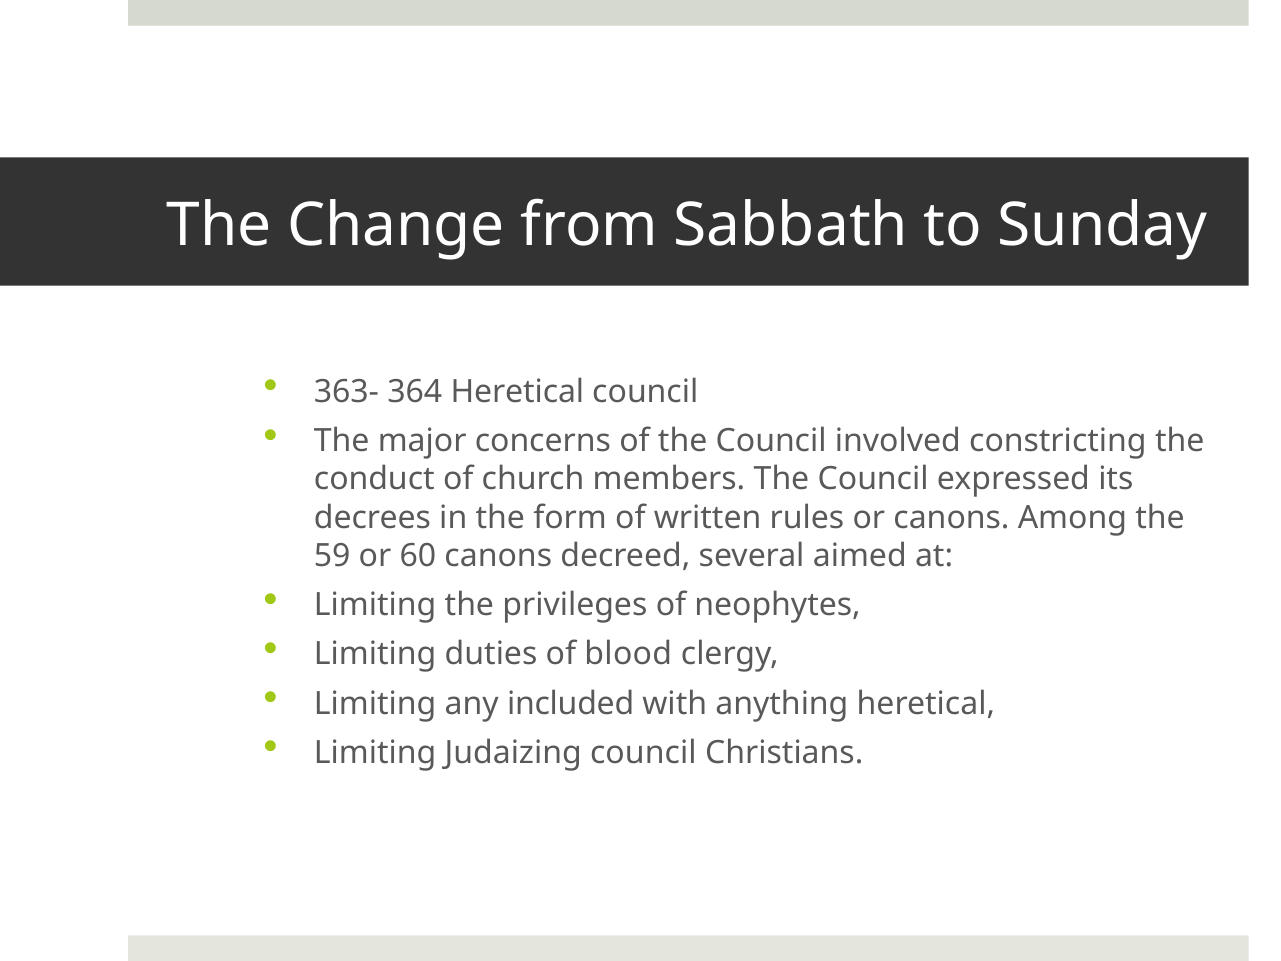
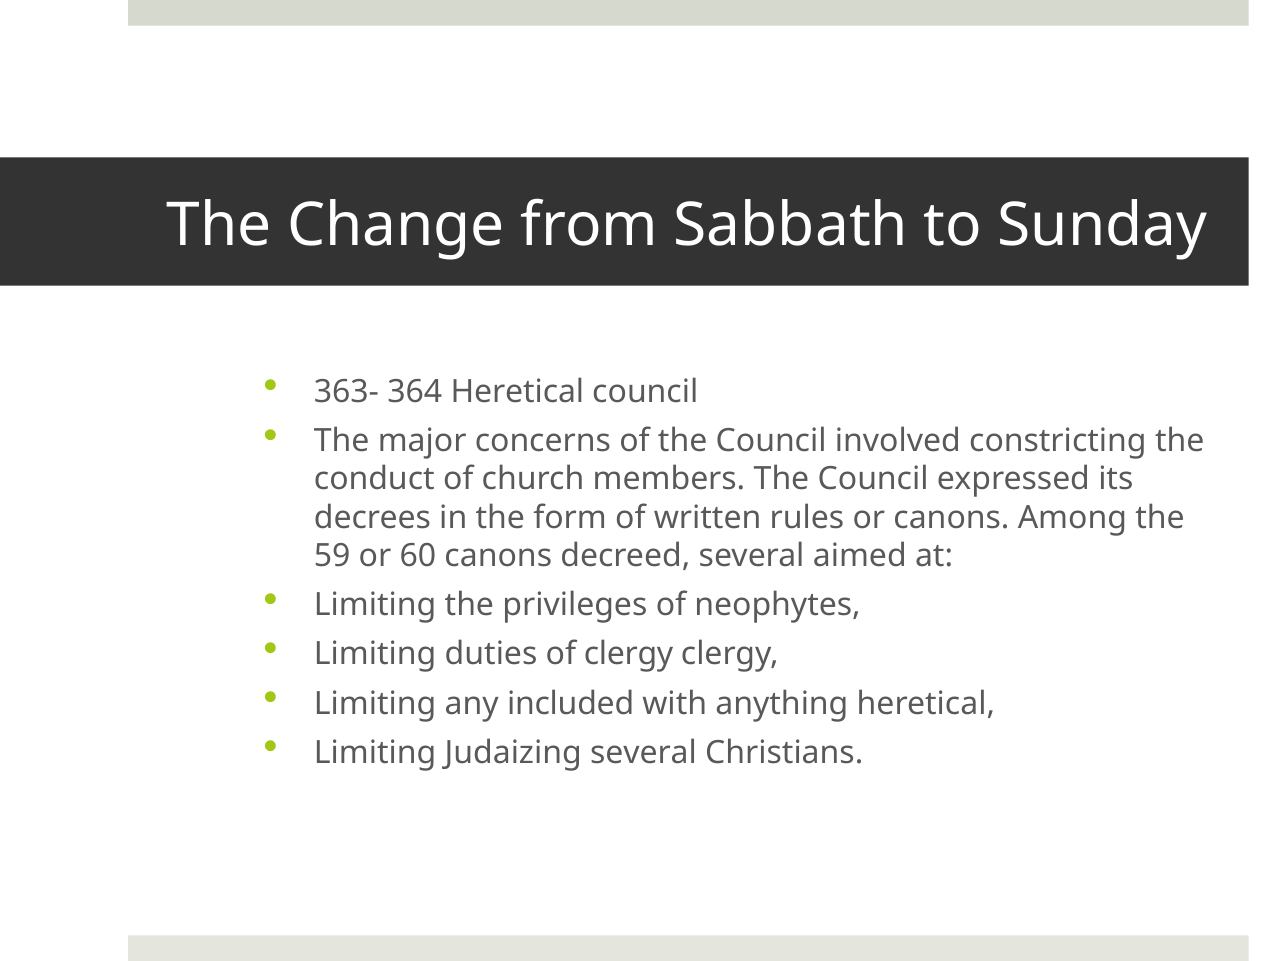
of blood: blood -> clergy (629, 654)
Judaizing council: council -> several (643, 752)
